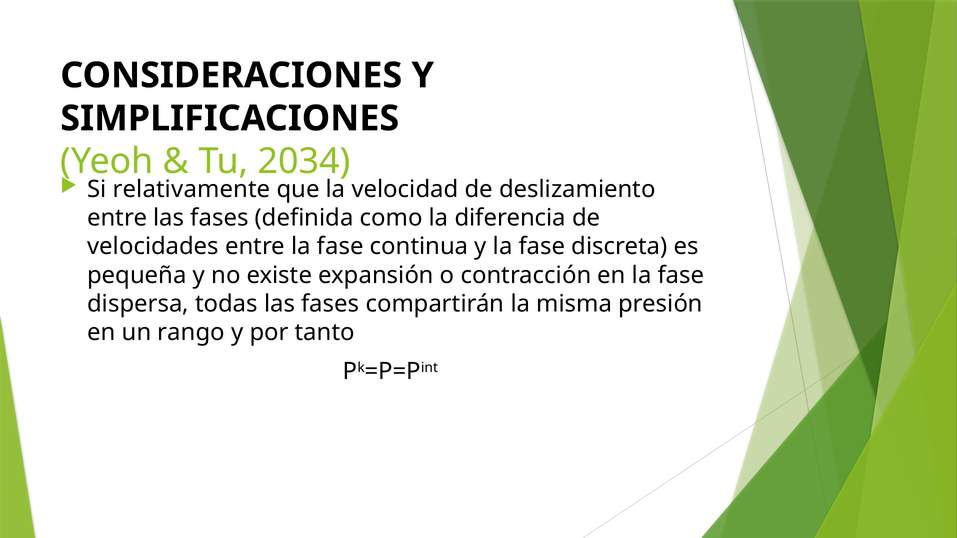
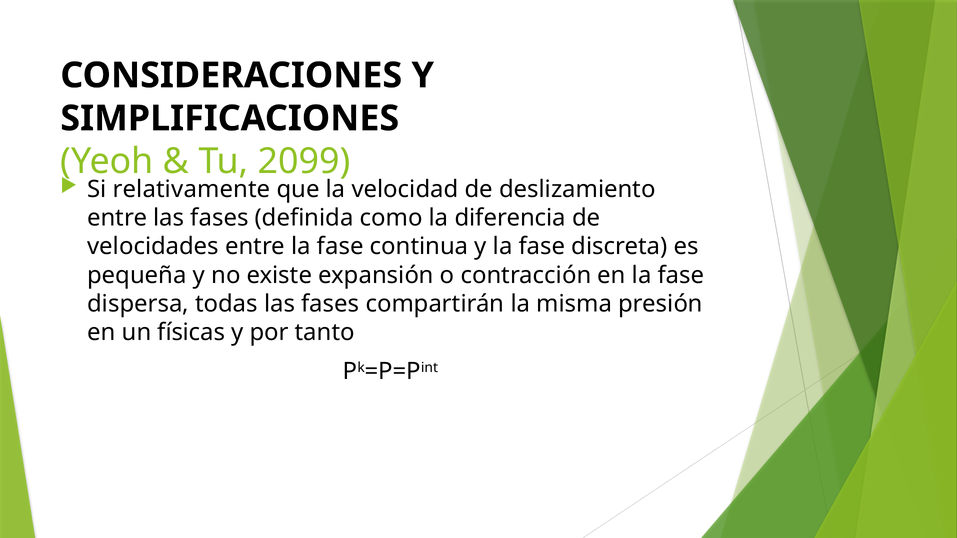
2034: 2034 -> 2099 (304, 162)
rango: rango -> físicas (191, 333)
